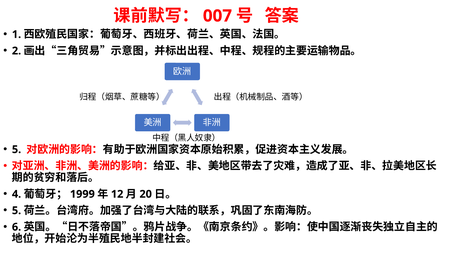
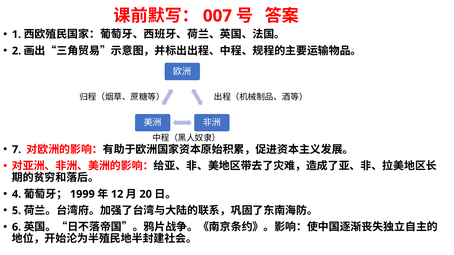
5: 5 -> 7 (17, 150)
